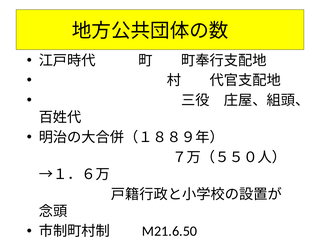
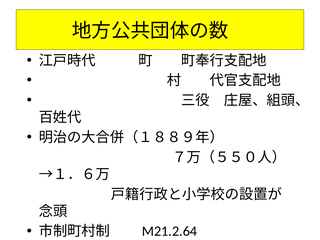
M21.6.50: M21.6.50 -> M21.2.64 (170, 231)
